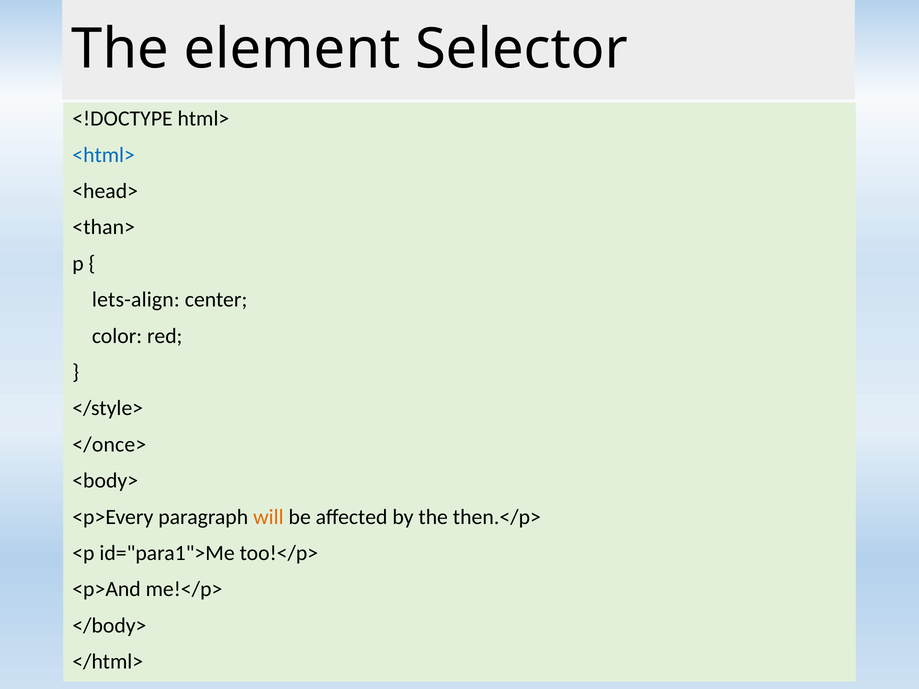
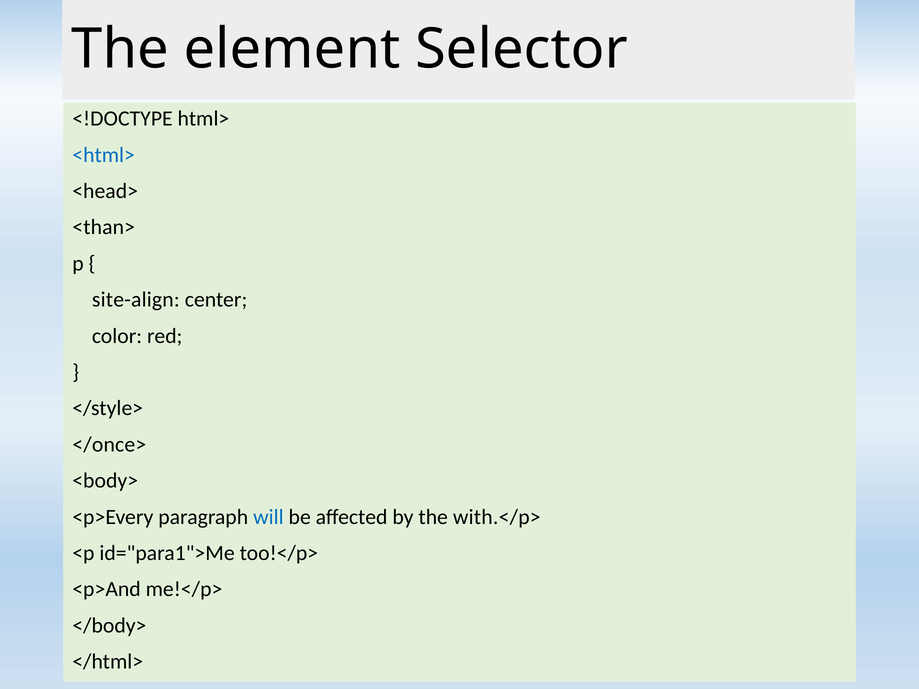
lets-align: lets-align -> site-align (136, 300)
will colour: orange -> blue (268, 517)
then.</p>: then.</p> -> with.</p> (497, 517)
